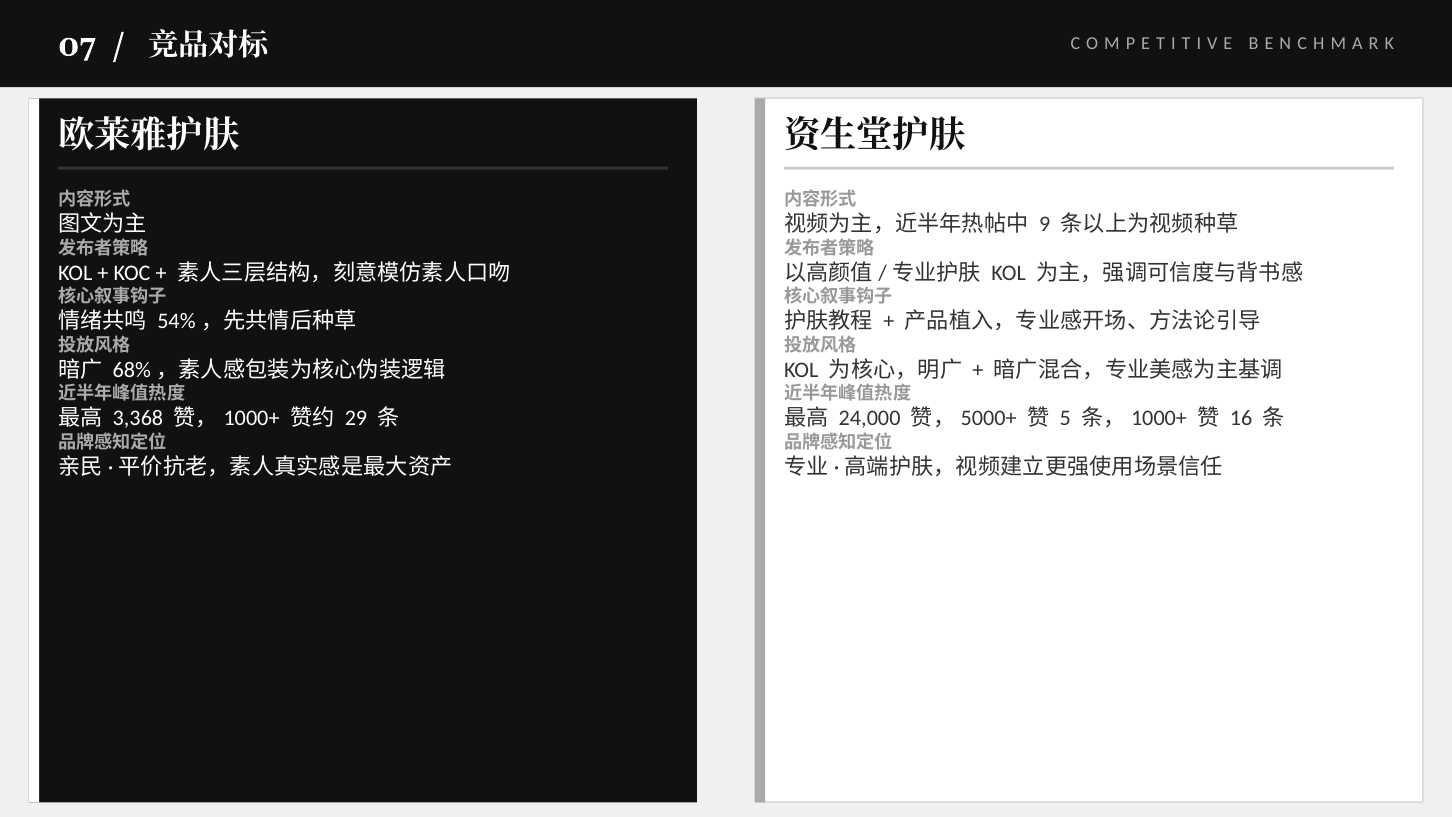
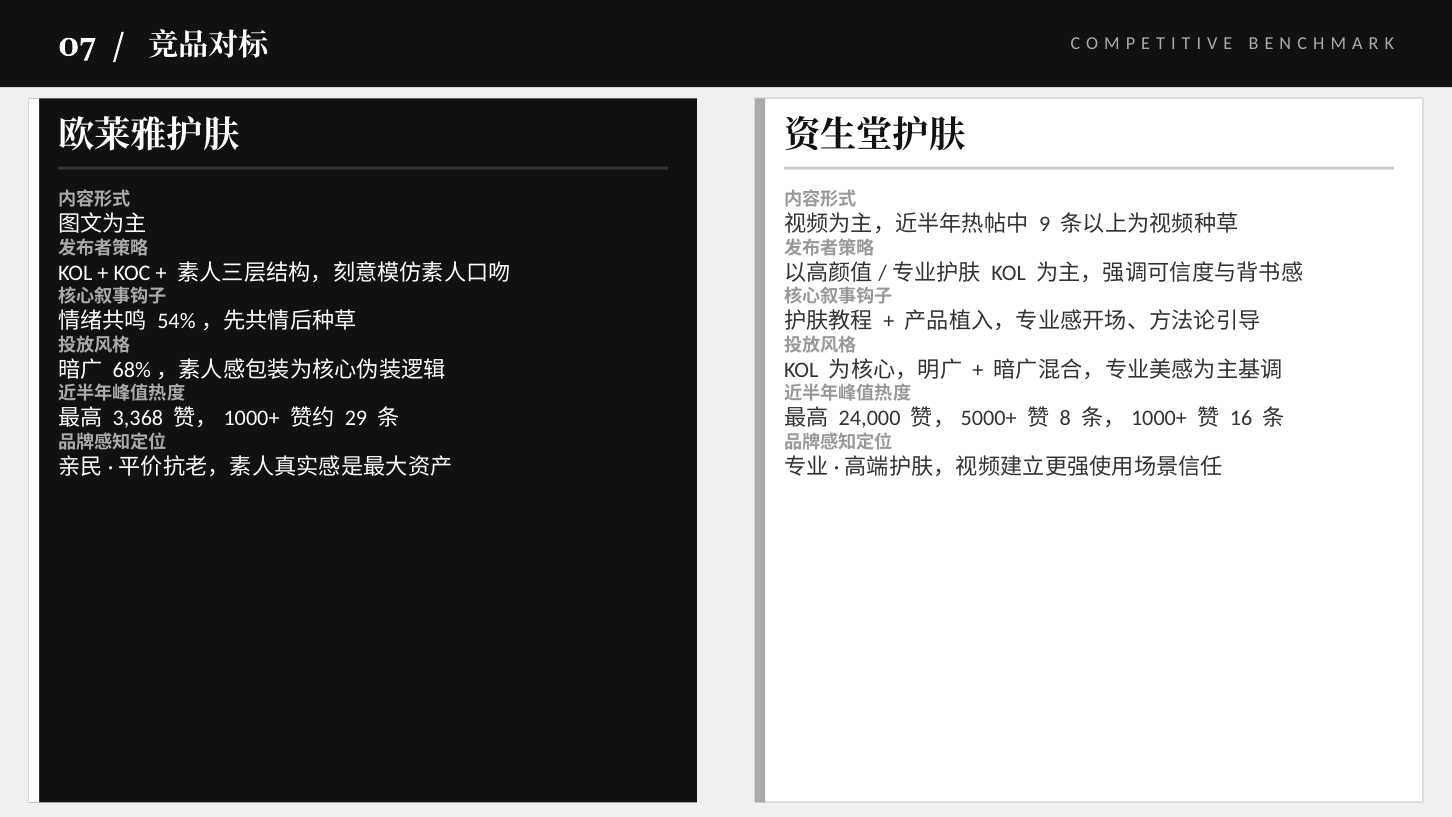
5: 5 -> 8 (1065, 418)
